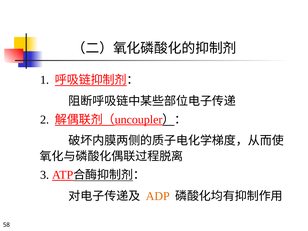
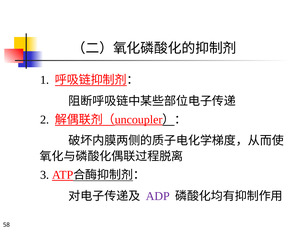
ADP colour: orange -> purple (158, 196)
